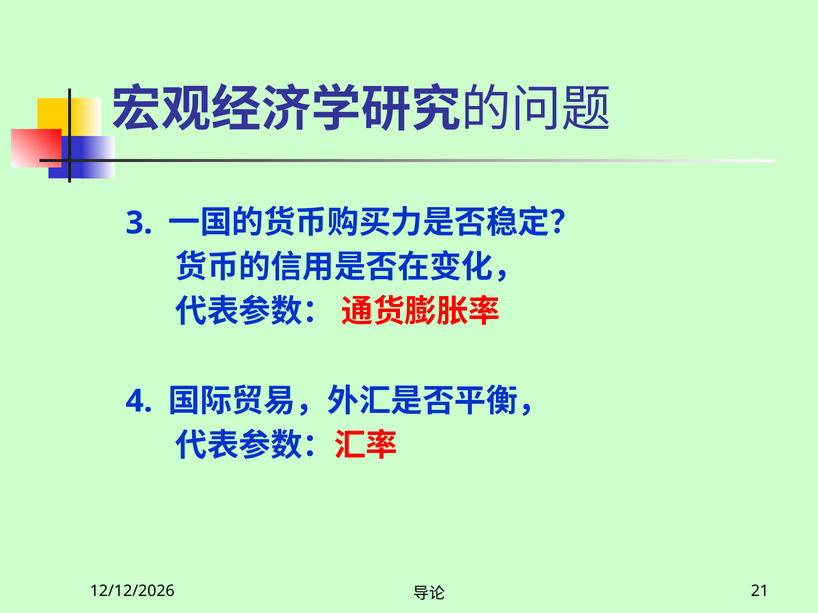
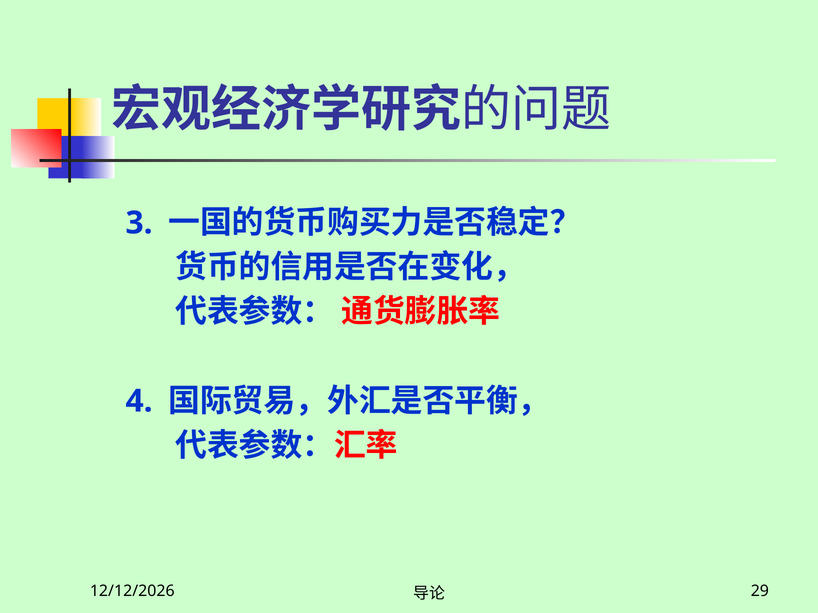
21: 21 -> 29 (760, 592)
